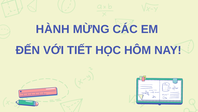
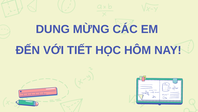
HÀNH: HÀNH -> DUNG (53, 29)
